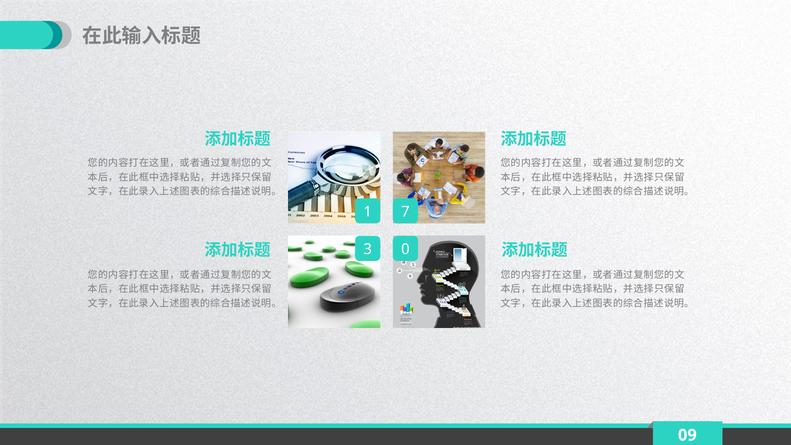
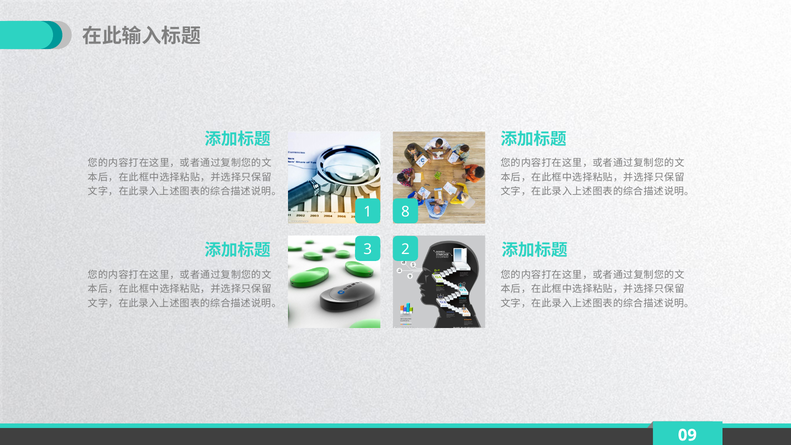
7: 7 -> 8 (405, 212)
0: 0 -> 2 (405, 249)
